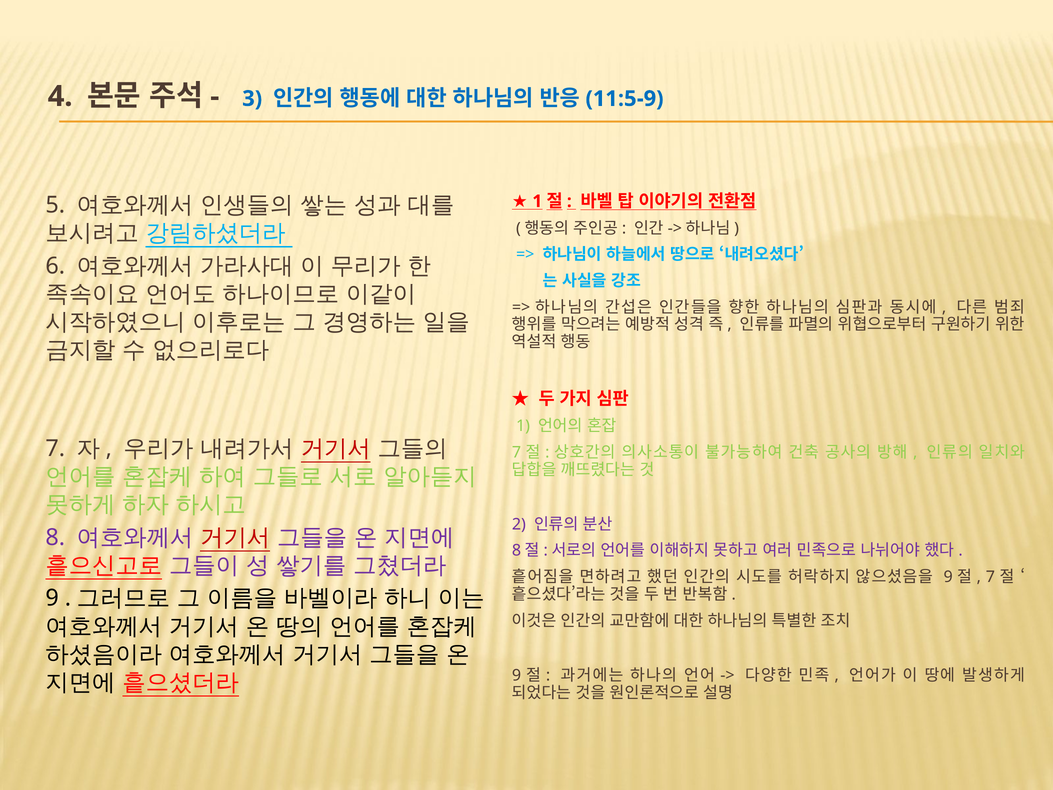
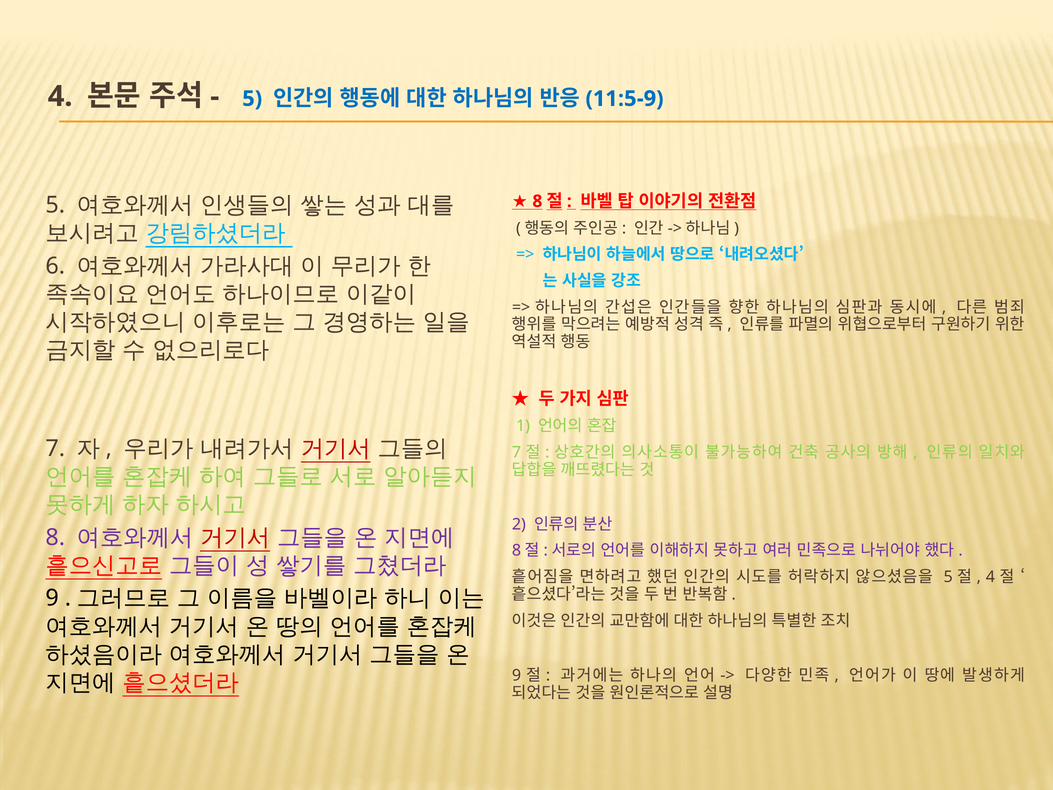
3: 3 -> 5 (252, 99)
1: 1 -> 8 (537, 201)
9: 9 -> 5 (948, 577)
7: 7 -> 4 (990, 577)
